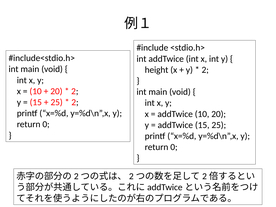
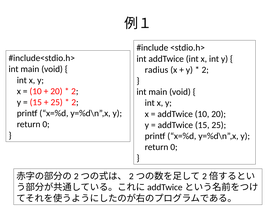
height: height -> radius (157, 70)
